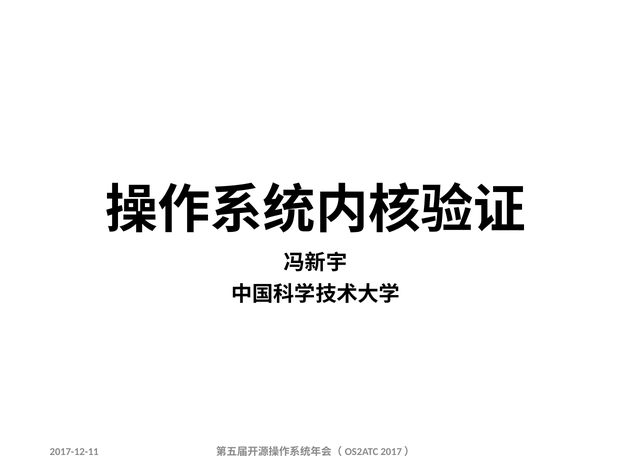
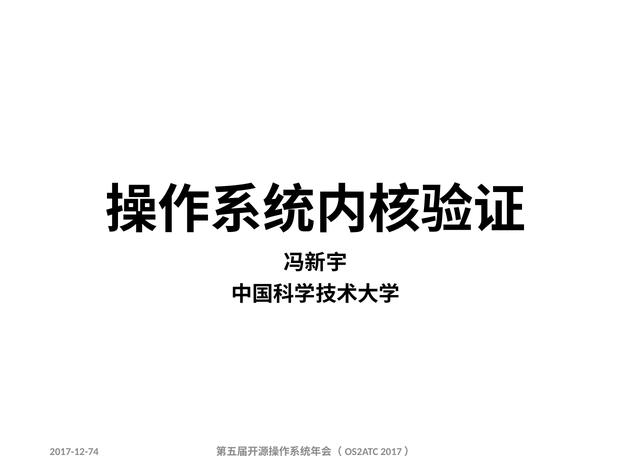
2017-12-11: 2017-12-11 -> 2017-12-74 (74, 452)
